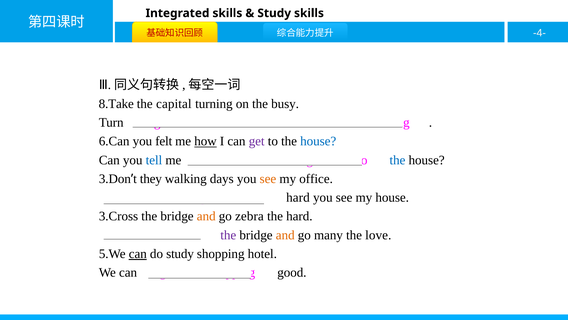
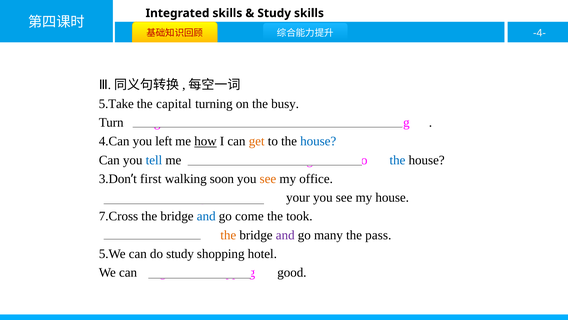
8.Take: 8.Take -> 5.Take (116, 104)
6.Can: 6.Can -> 4.Can (114, 141)
felt: felt -> left (164, 141)
get colour: purple -> orange (257, 141)
they: they -> first (151, 179)
days: days -> soon (222, 179)
hard: hard -> your (298, 197)
3.Cross: 3.Cross -> 7.Cross (118, 216)
and colour: orange -> blue (206, 216)
zebra: zebra -> come (249, 216)
the hard: hard -> took (299, 216)
the colour: purple -> orange (228, 235)
and colour: orange -> purple (285, 235)
love: love -> pass (378, 235)
can underline: present -> none (138, 253)
